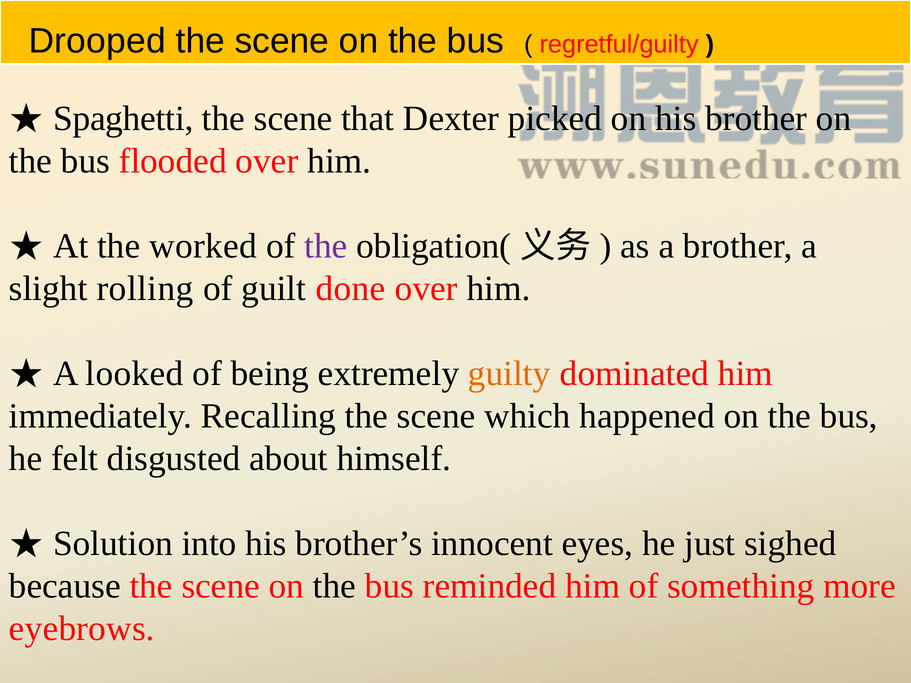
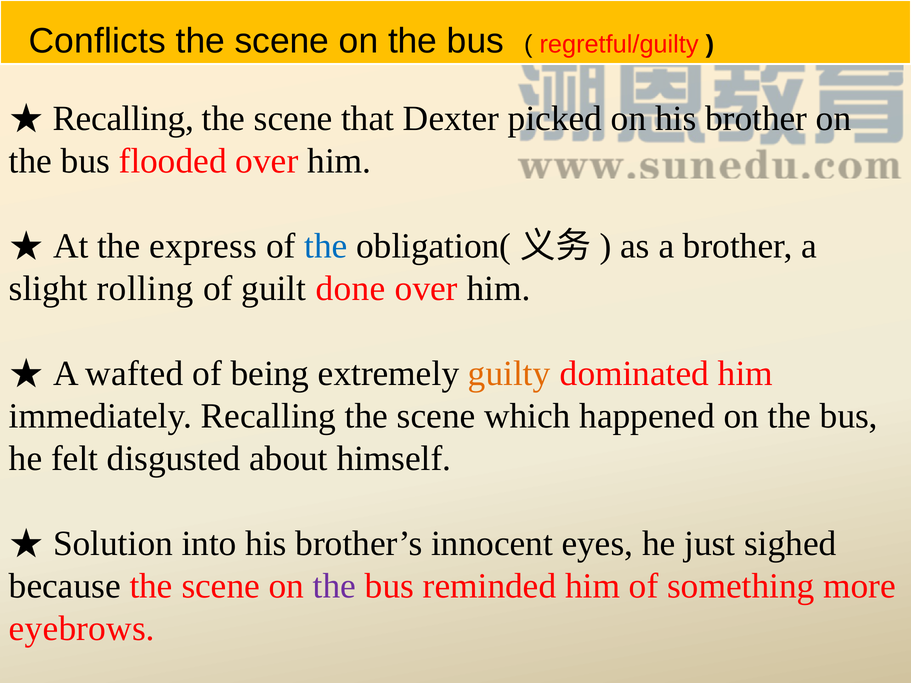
Drooped: Drooped -> Conflicts (97, 41)
Spaghetti: Spaghetti -> Recalling (123, 119)
worked: worked -> express (203, 246)
the colour: purple -> blue (326, 246)
looked: looked -> wafted (134, 374)
the colour: black -> purple (335, 586)
